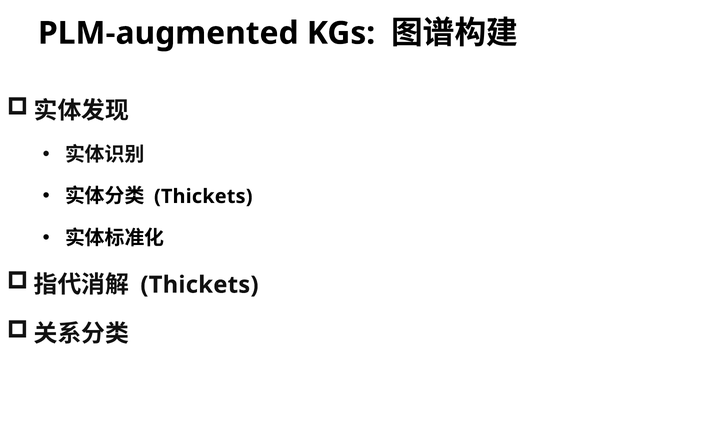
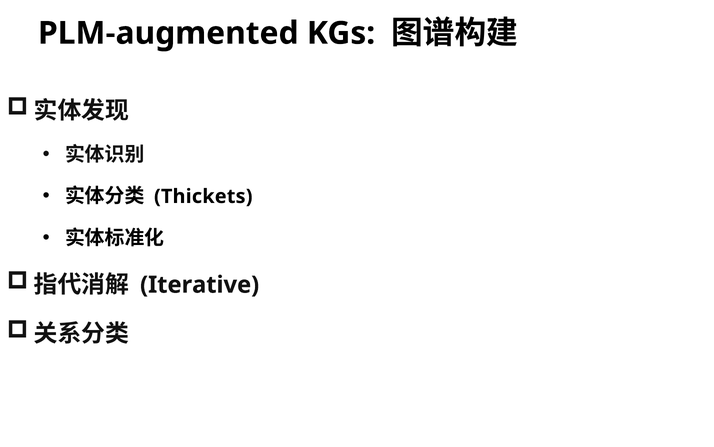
Thickets: Thickets -> Iterative (200, 285)
